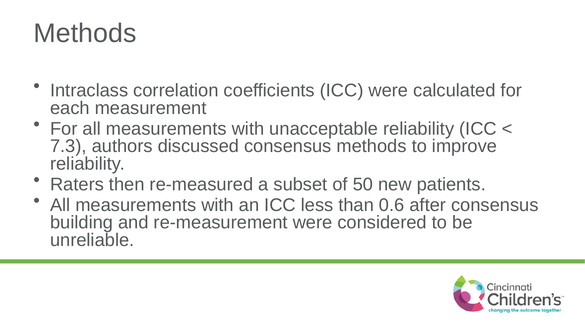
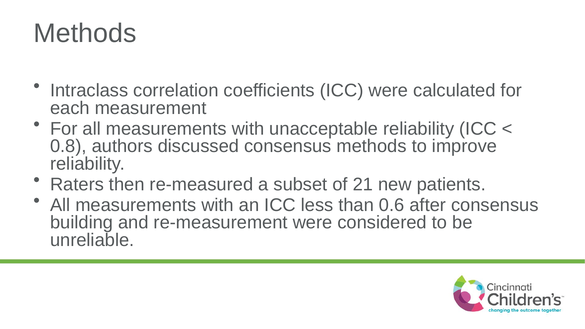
7.3: 7.3 -> 0.8 (68, 146)
50: 50 -> 21 (363, 184)
